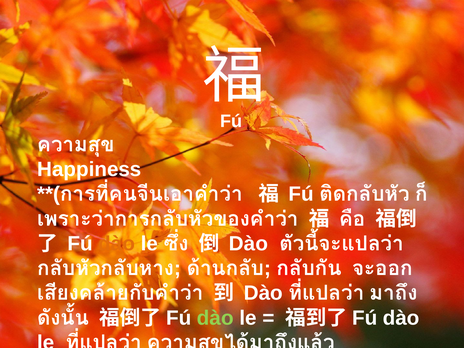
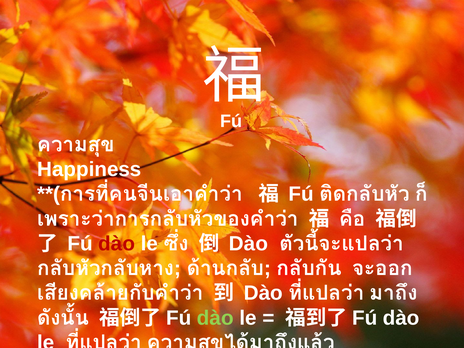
dào colour: orange -> red (117, 244)
